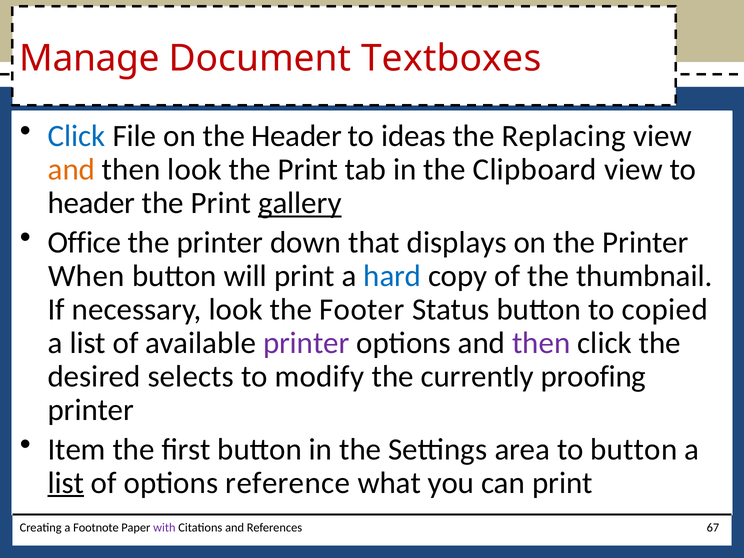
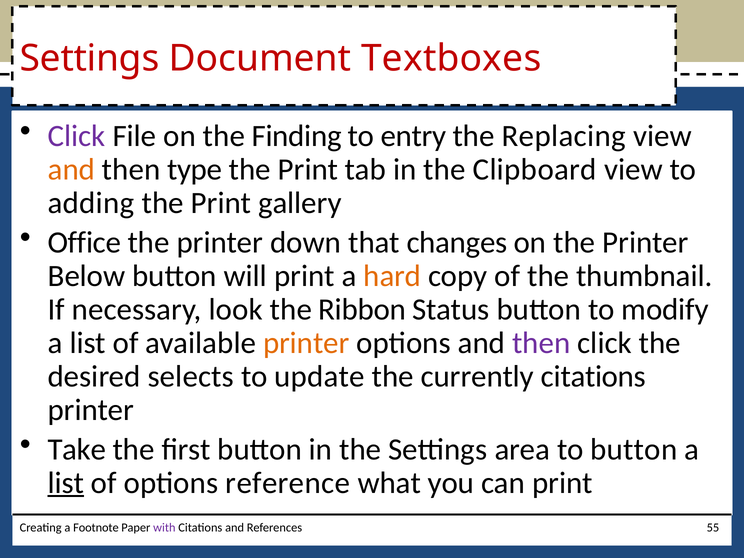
Manage: Manage -> Settings (90, 58)
Click colour: blue -> purple (77, 136)
the Header: Header -> Finding (297, 136)
ideas: ideas -> entry (414, 136)
then look: look -> type (195, 170)
header: header -> adding (91, 203)
gallery underline: present -> none (300, 203)
displays: displays -> changes (457, 242)
When: When -> Below (87, 276)
hard colour: blue -> orange (392, 276)
Footer: Footer -> Ribbon (362, 309)
copied: copied -> modify (665, 309)
printer colour: purple -> orange (306, 343)
modify: modify -> update (319, 376)
currently proofing: proofing -> citations (594, 376)
Item: Item -> Take (77, 449)
67: 67 -> 55 (713, 528)
